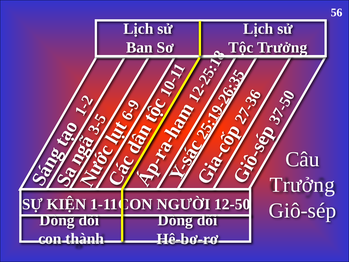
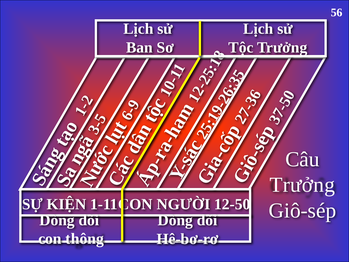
thành: thành -> thông (85, 239)
